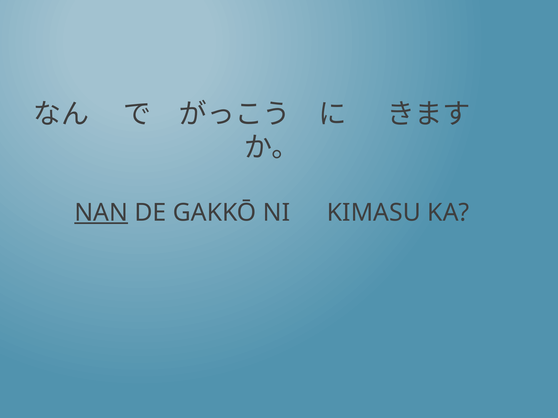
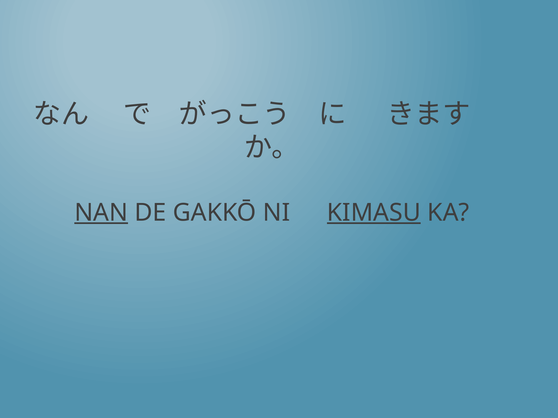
KIMASU underline: none -> present (374, 213)
